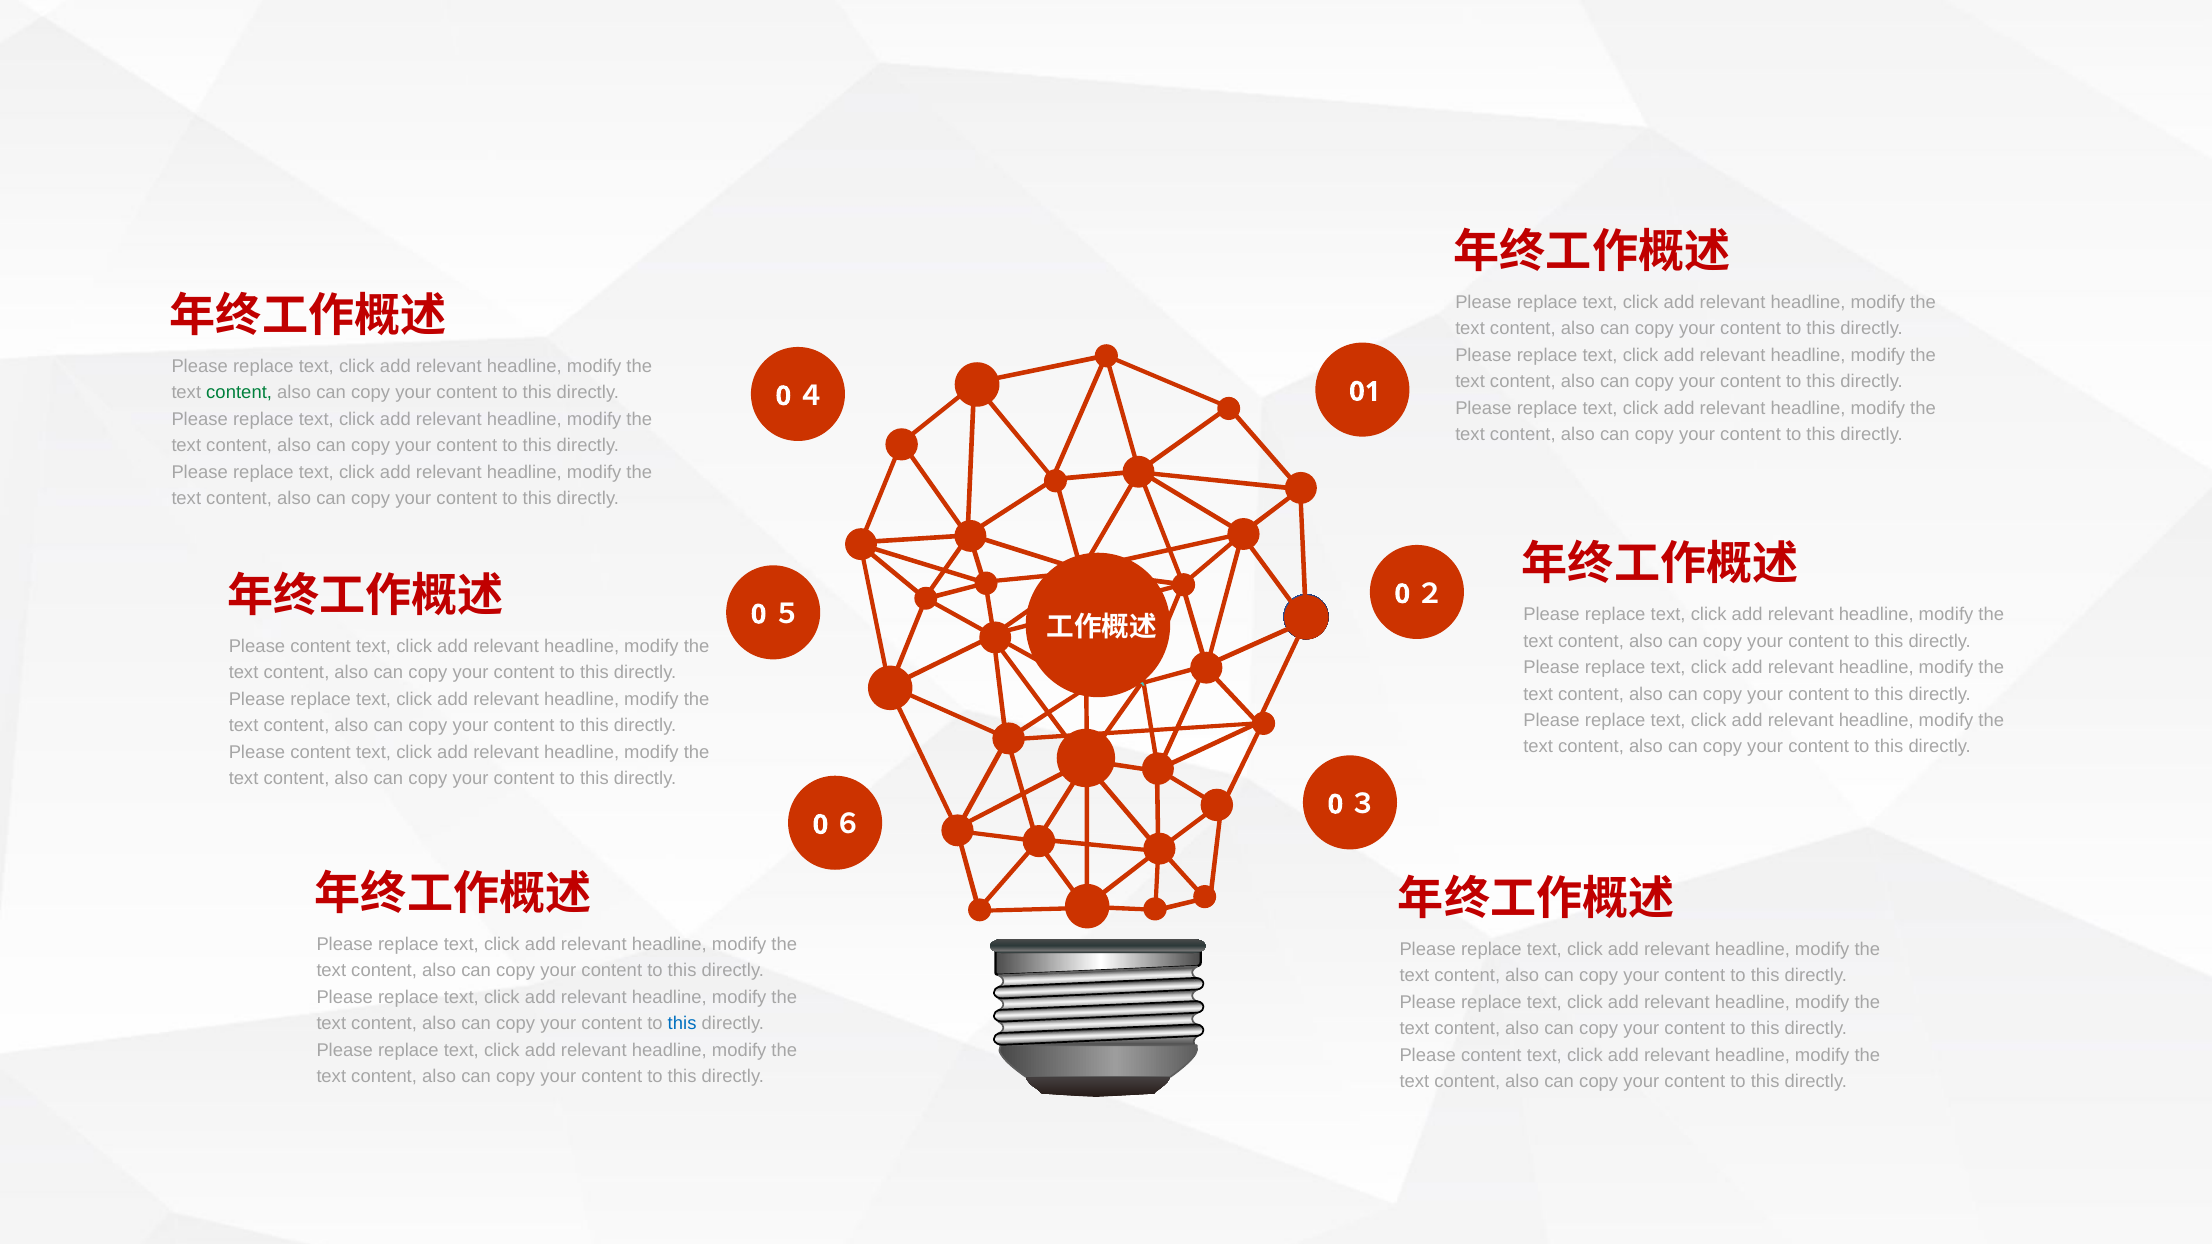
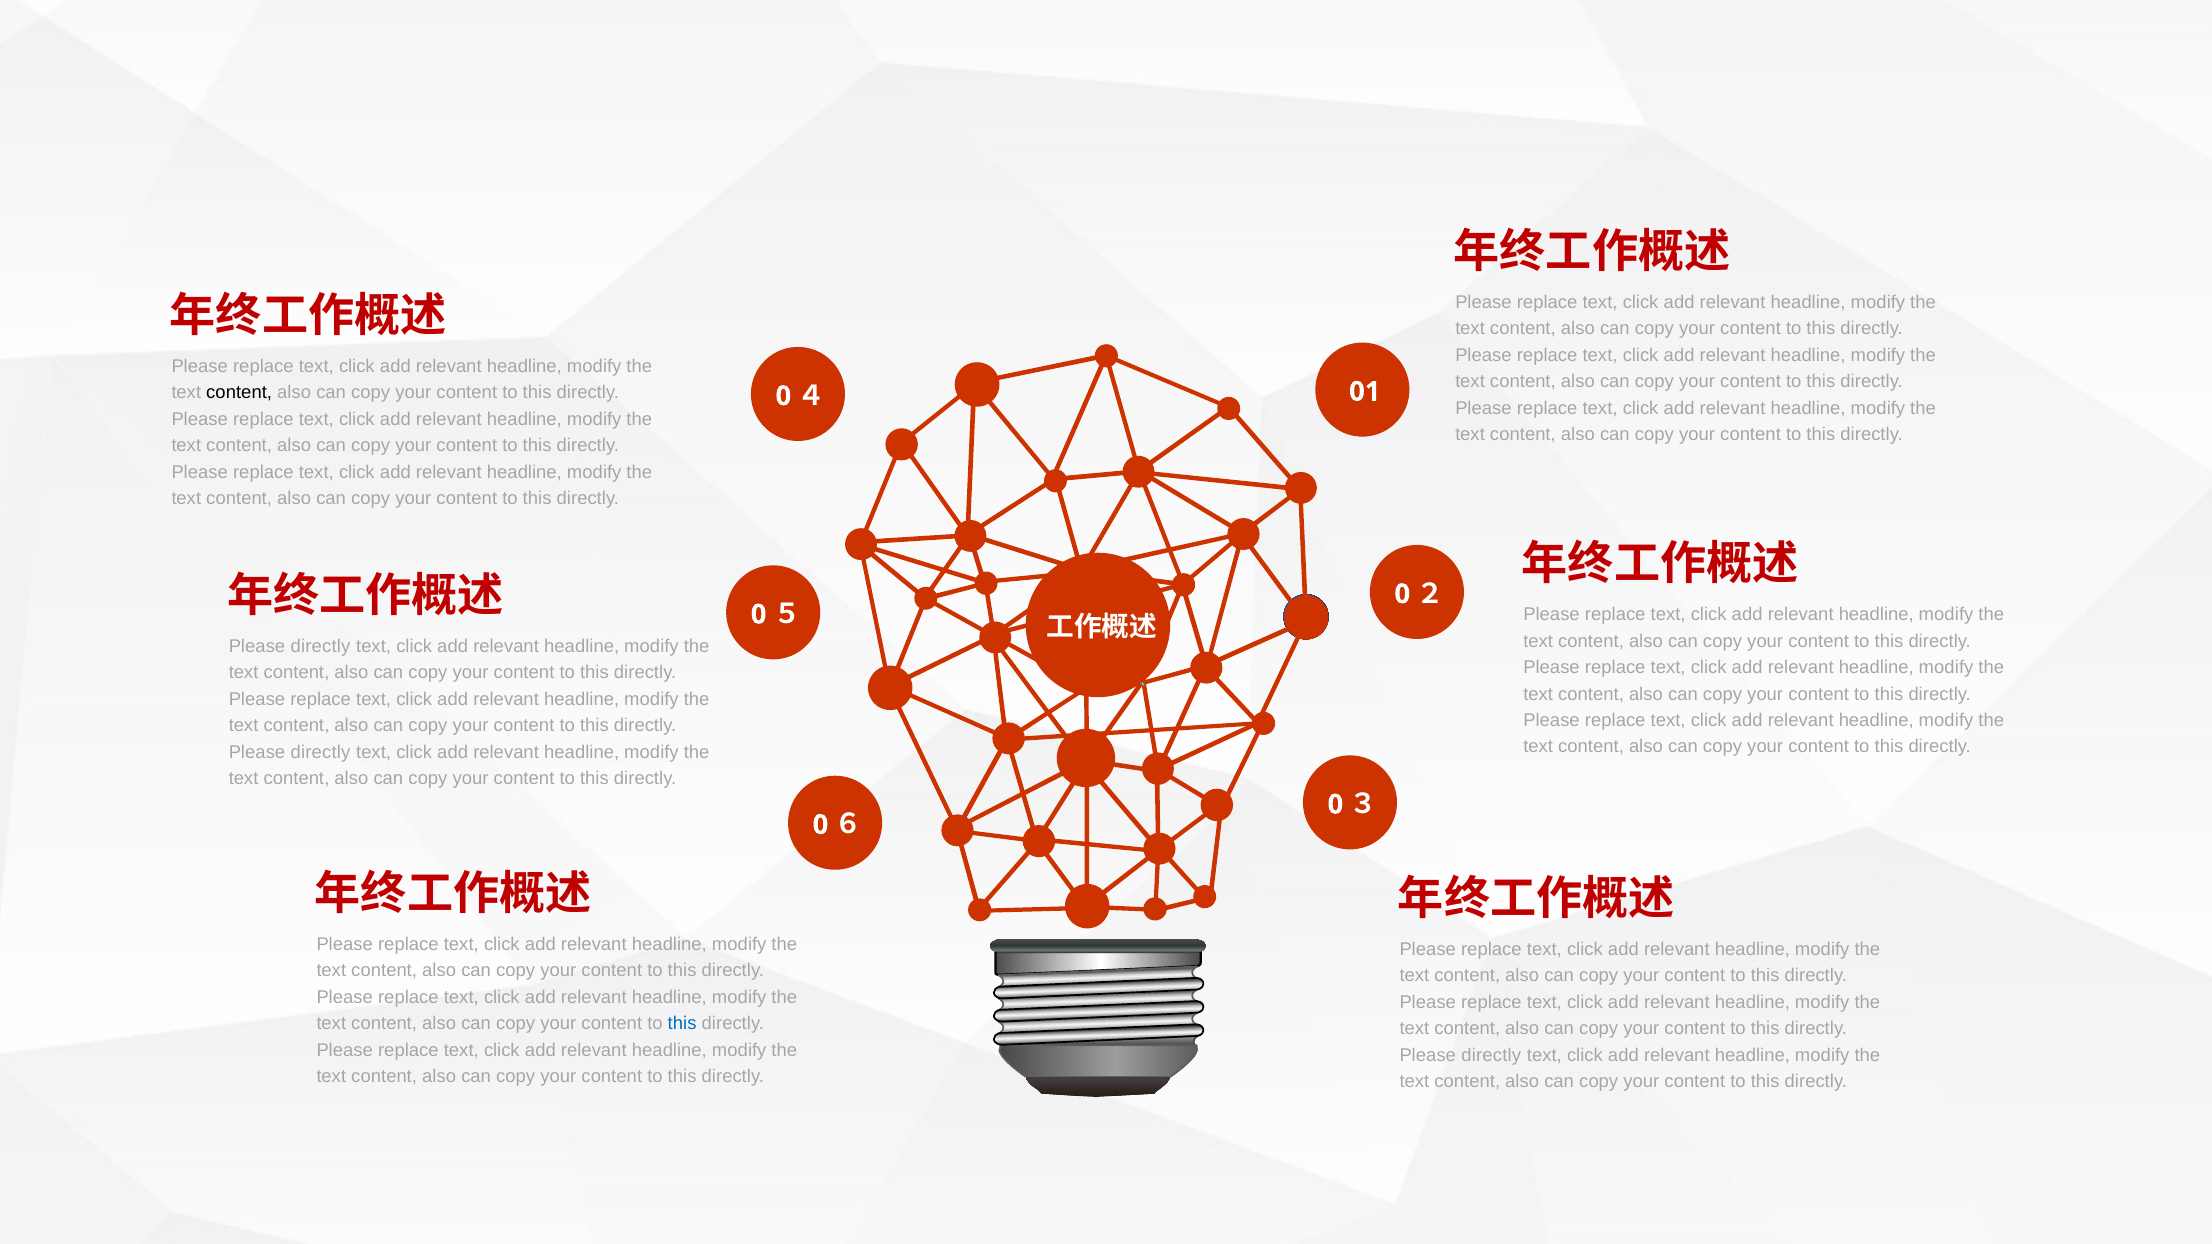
content colour: green -> black (239, 393)
content: content -> directly (320, 646)
content: content -> directly (320, 752)
content: content -> directly (1491, 1055)
